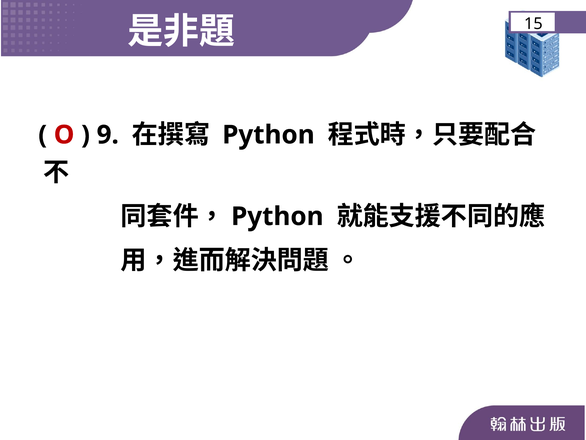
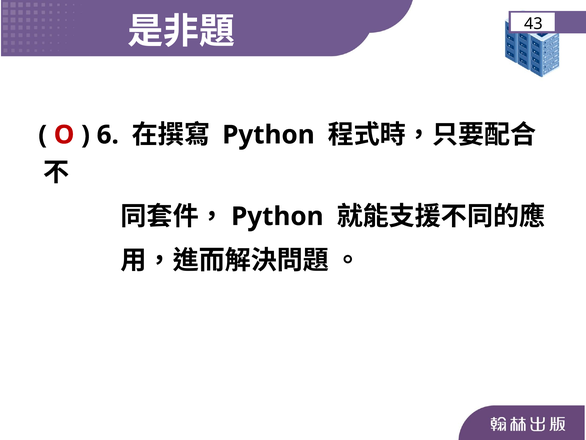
15: 15 -> 43 (534, 24)
9: 9 -> 6 (108, 135)
